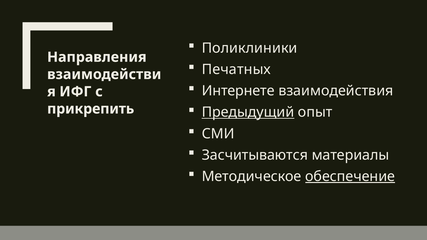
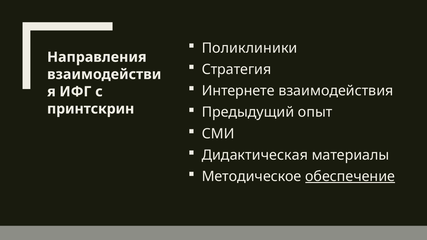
Печатных: Печатных -> Стратегия (236, 70)
Предыдущий underline: present -> none (248, 112)
прикрепить: прикрепить -> принтскрин (91, 109)
Засчитываются: Засчитываются -> Дидактическая (255, 155)
